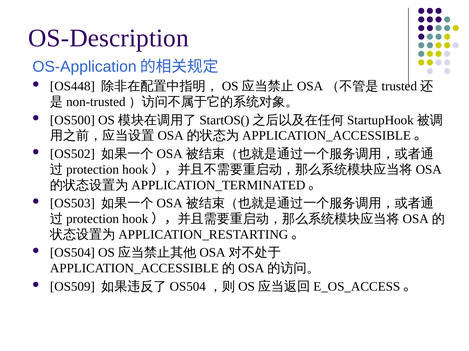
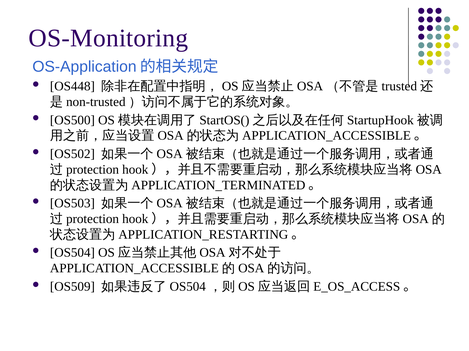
OS-Description: OS-Description -> OS-Monitoring (108, 38)
